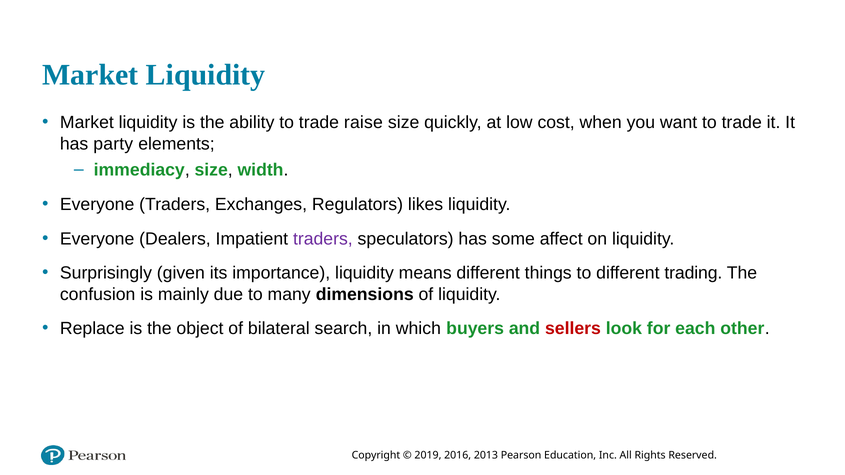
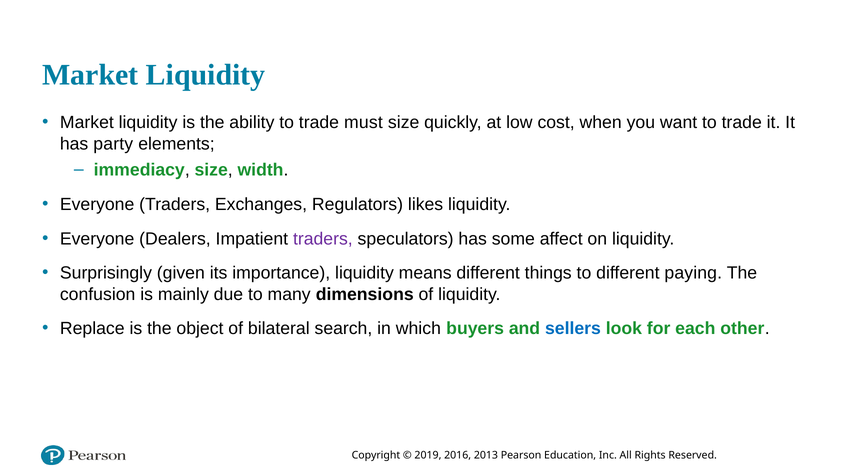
raise: raise -> must (363, 123)
trading: trading -> paying (693, 273)
sellers colour: red -> blue (573, 329)
